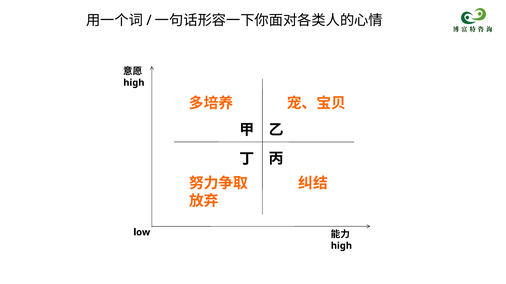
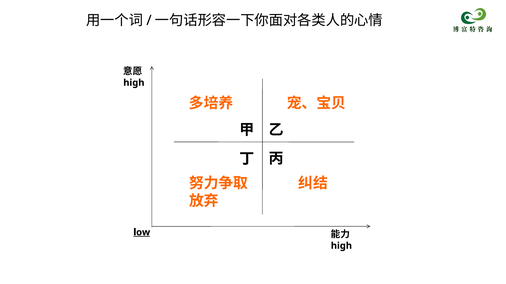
low underline: none -> present (142, 233)
